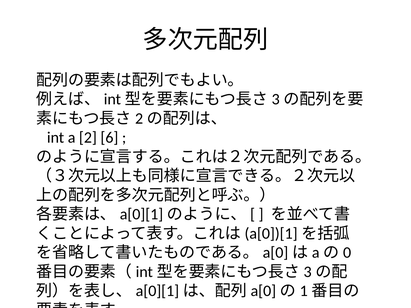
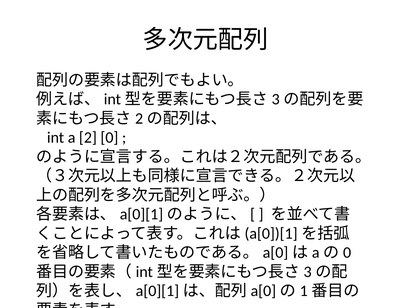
6: 6 -> 0 (109, 138)
